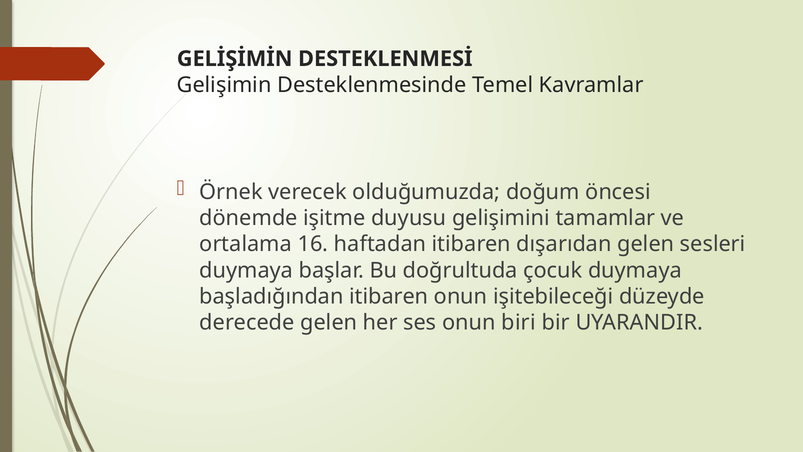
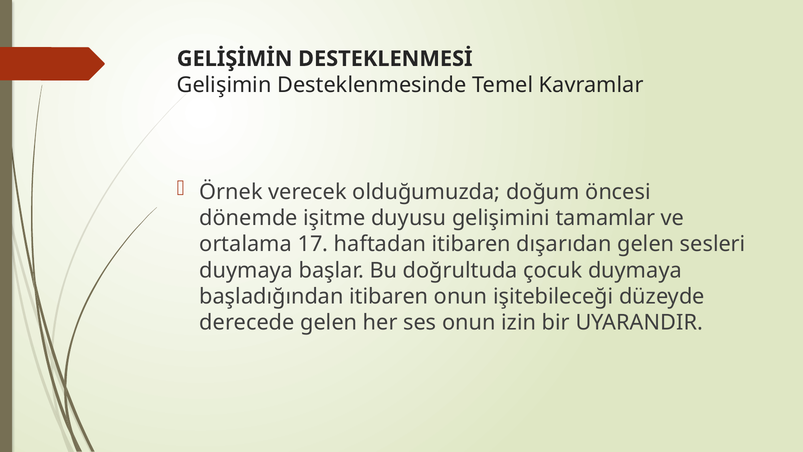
16: 16 -> 17 (313, 244)
biri: biri -> izin (519, 322)
